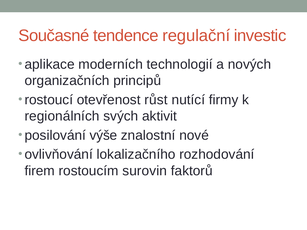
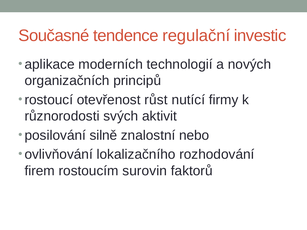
regionálních: regionálních -> různorodosti (62, 116)
výše: výše -> silně (103, 135)
nové: nové -> nebo (194, 135)
